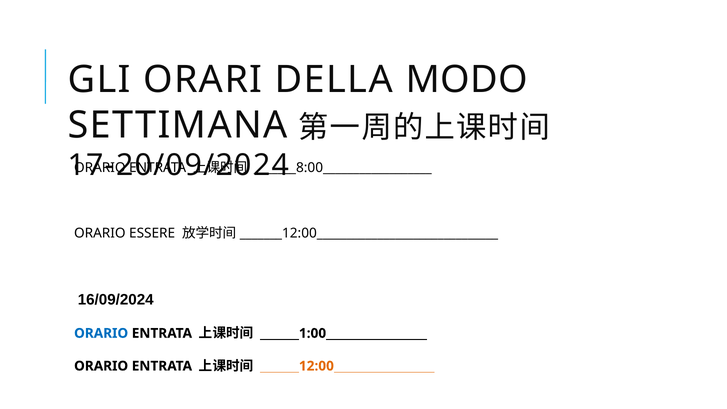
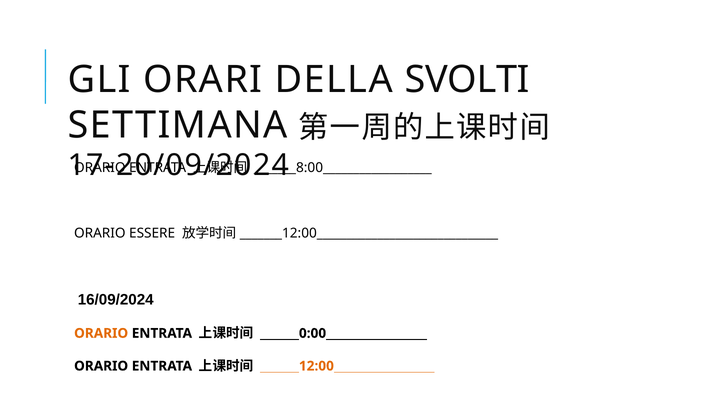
MODO: MODO -> SVOLTI (467, 80)
ORARIO colour: blue -> orange (101, 333)
_______1:00__________________: _______1:00__________________ -> _______0:00__________________ (343, 333)
